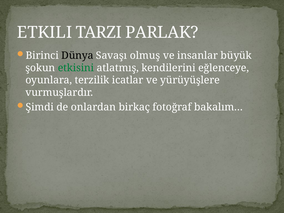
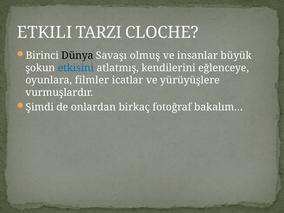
PARLAK: PARLAK -> CLOCHE (162, 32)
etkisini colour: green -> blue (76, 68)
terzilik: terzilik -> filmler (92, 80)
